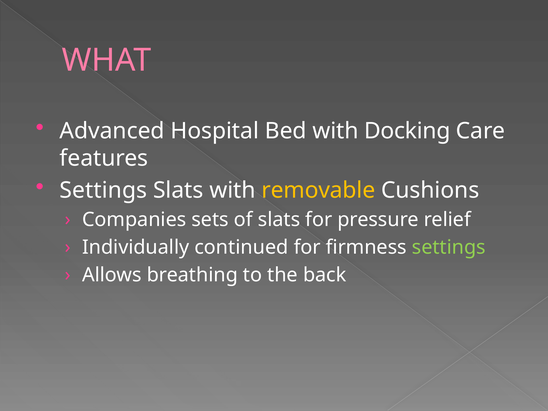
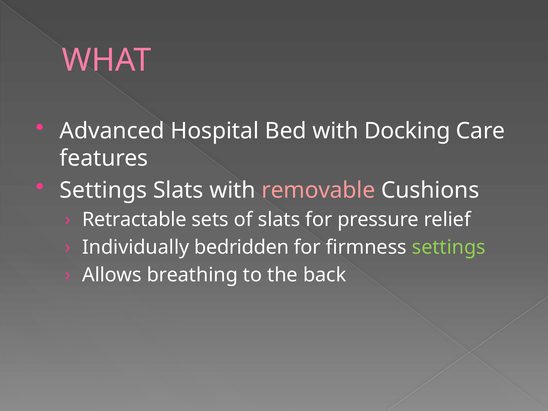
removable colour: yellow -> pink (318, 190)
Companies: Companies -> Retractable (134, 220)
continued: continued -> bedridden (242, 247)
